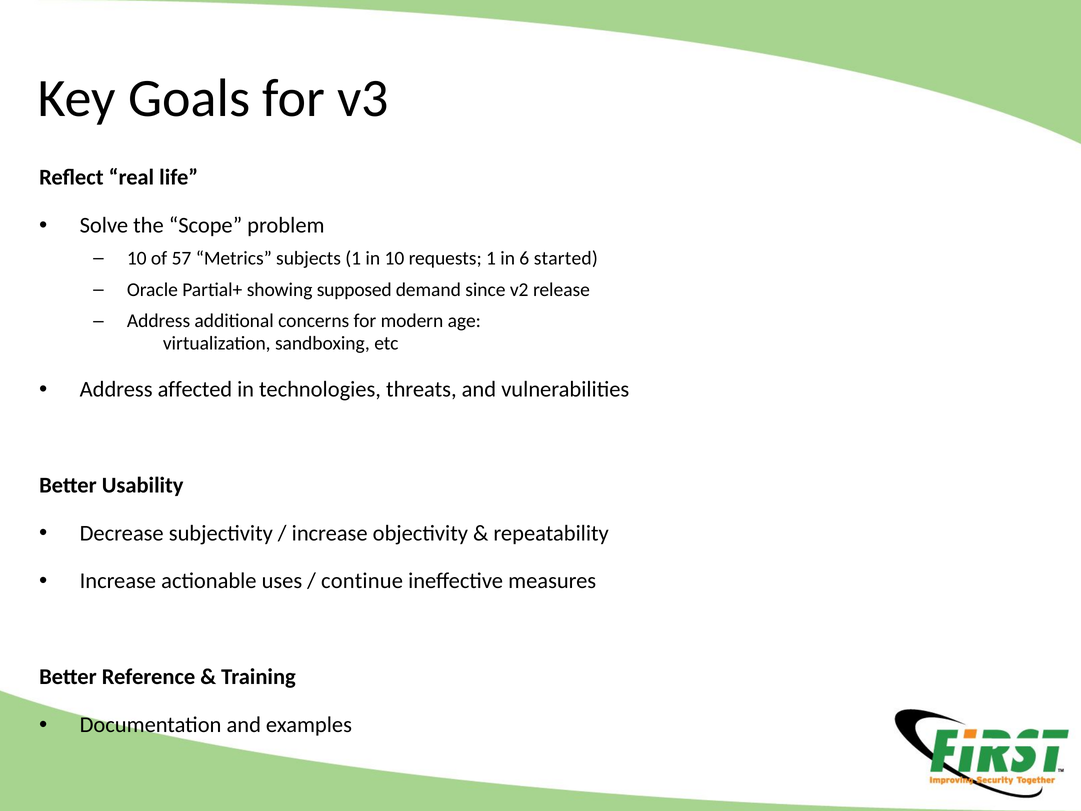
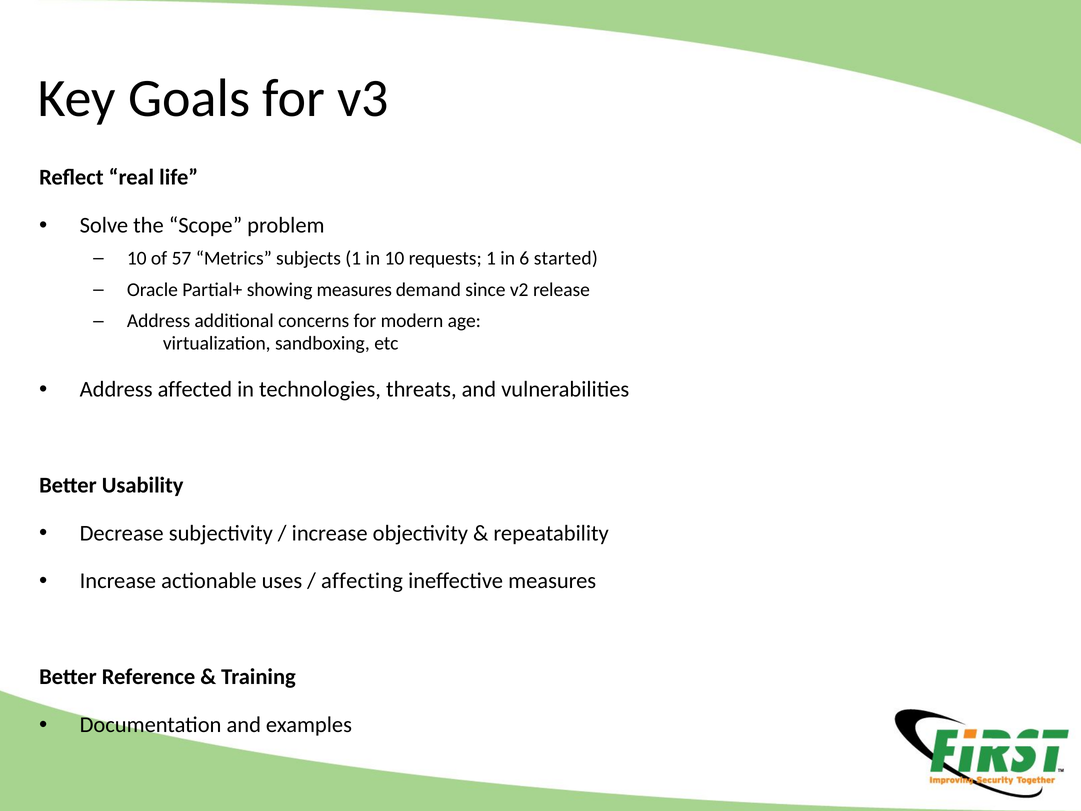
showing supposed: supposed -> measures (354, 290)
continue: continue -> affecting (362, 581)
